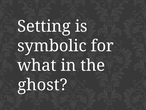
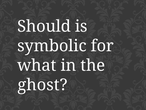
Setting: Setting -> Should (44, 26)
